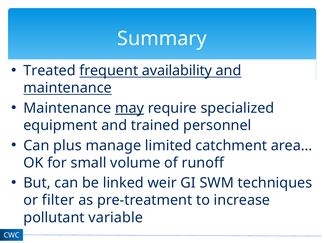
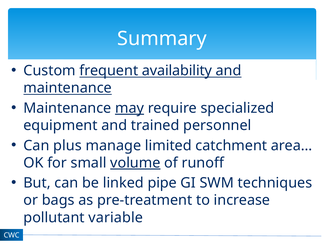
Treated: Treated -> Custom (50, 71)
volume underline: none -> present (135, 163)
weir: weir -> pipe (162, 183)
filter: filter -> bags (58, 200)
